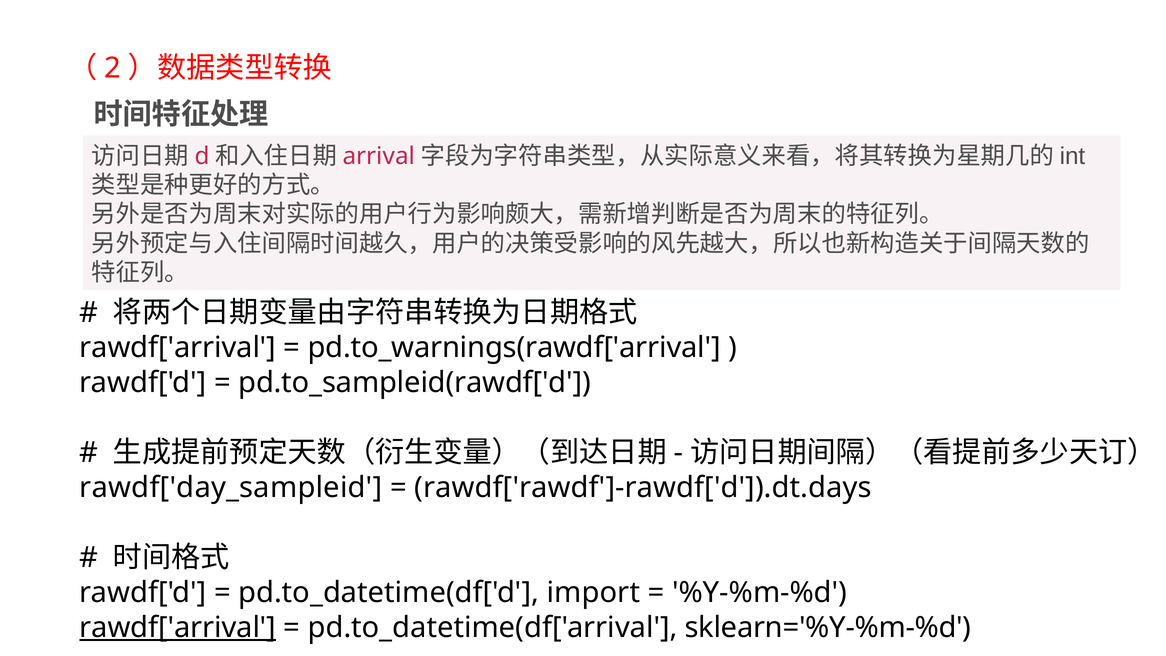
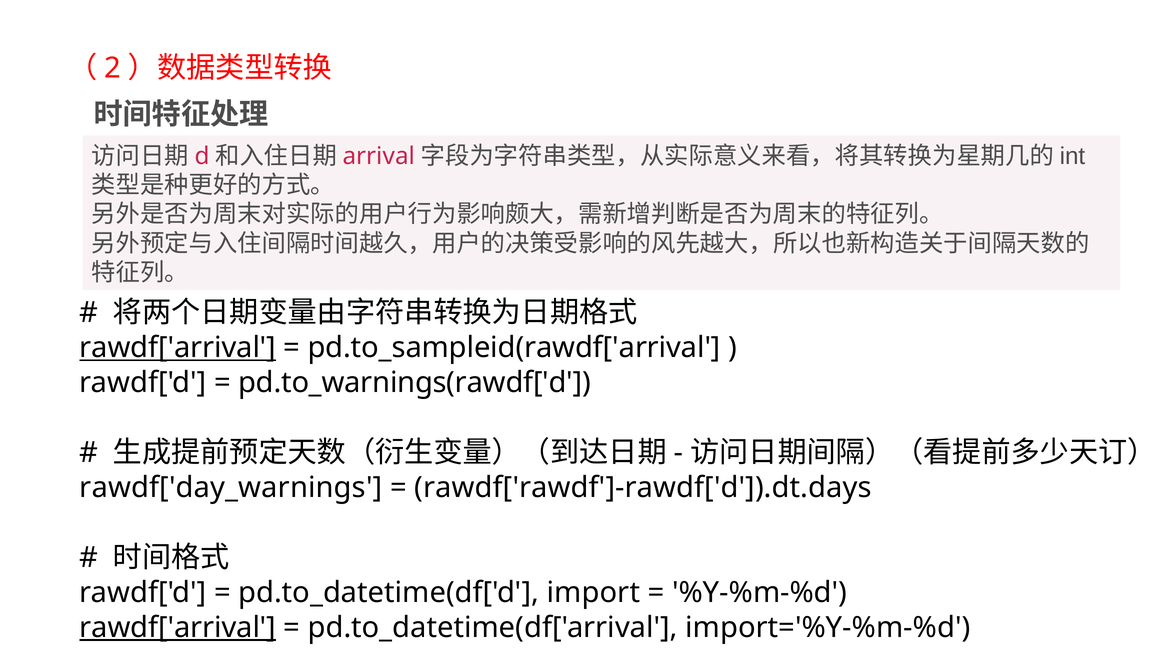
rawdf['arrival underline: none -> present (178, 348)
pd.to_warnings(rawdf['arrival: pd.to_warnings(rawdf['arrival -> pd.to_sampleid(rawdf['arrival (514, 348)
pd.to_sampleid(rawdf['d: pd.to_sampleid(rawdf['d -> pd.to_warnings(rawdf['d (415, 383)
rawdf['day_sampleid: rawdf['day_sampleid -> rawdf['day_warnings (231, 488)
sklearn='%Y-%m-%d: sklearn='%Y-%m-%d -> import='%Y-%m-%d (828, 628)
